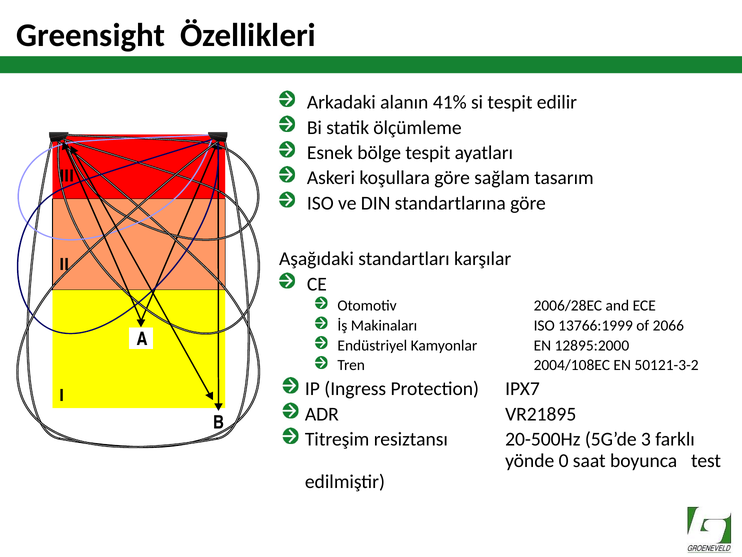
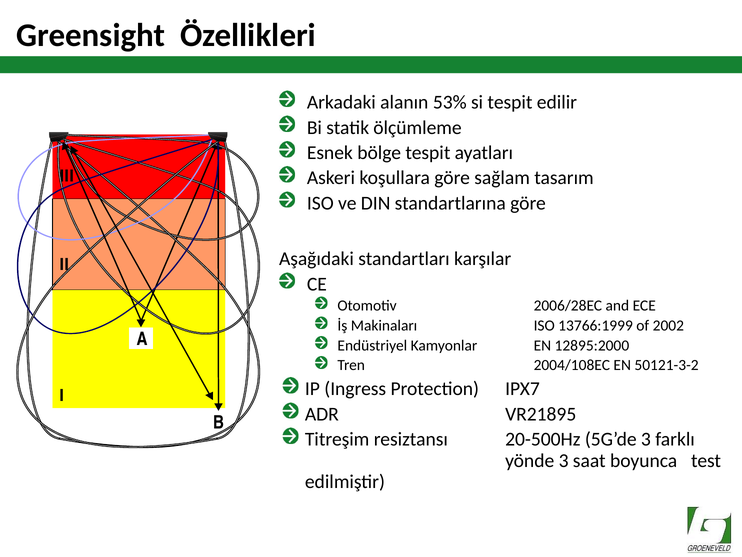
41%: 41% -> 53% (450, 102)
2066: 2066 -> 2002 (668, 325)
yönde 0: 0 -> 3 (564, 460)
